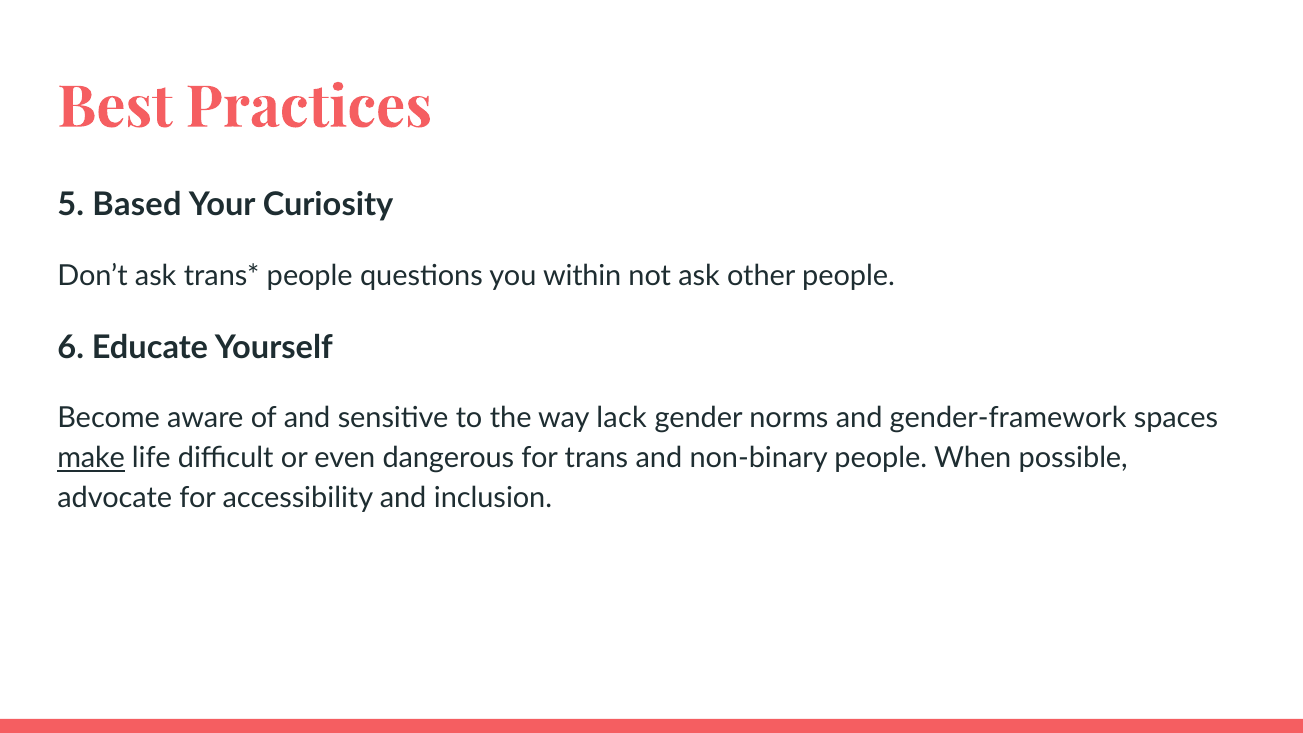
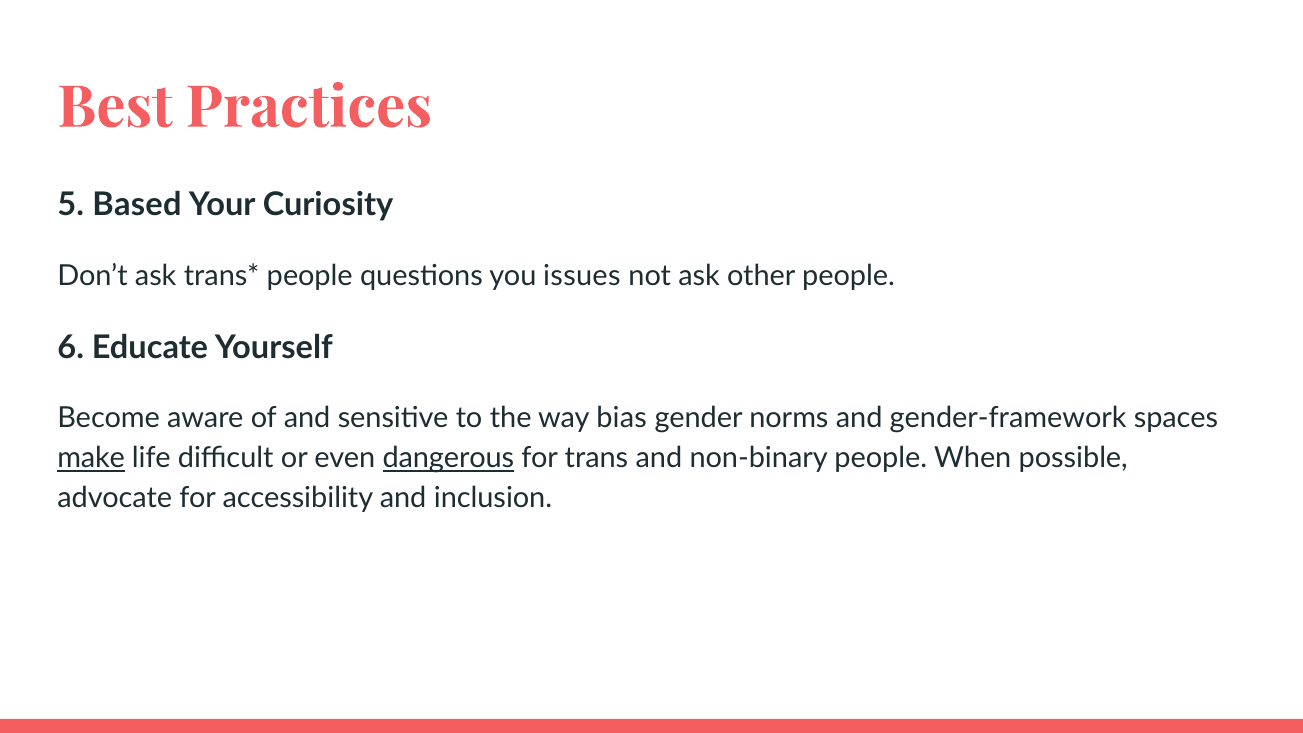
within: within -> issues (582, 276)
lack: lack -> bias (622, 418)
dangerous underline: none -> present (448, 458)
